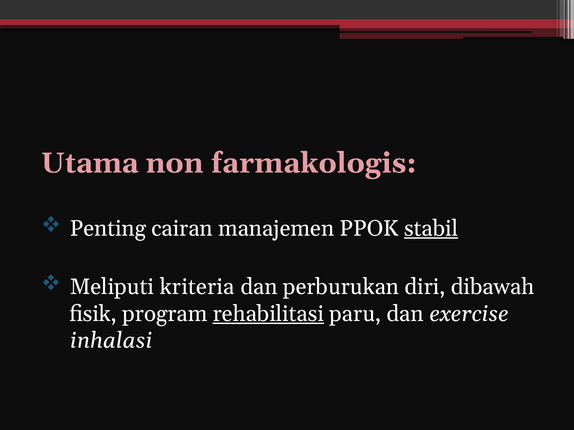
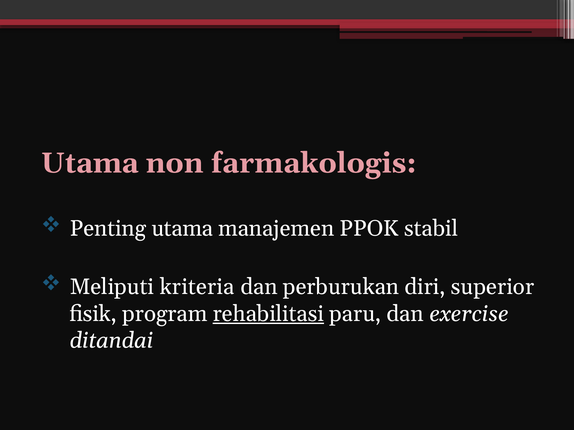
Penting cairan: cairan -> utama (182, 229)
stabil underline: present -> none (431, 229)
dibawah: dibawah -> superior (493, 287)
inhalasi: inhalasi -> ditandai (112, 341)
